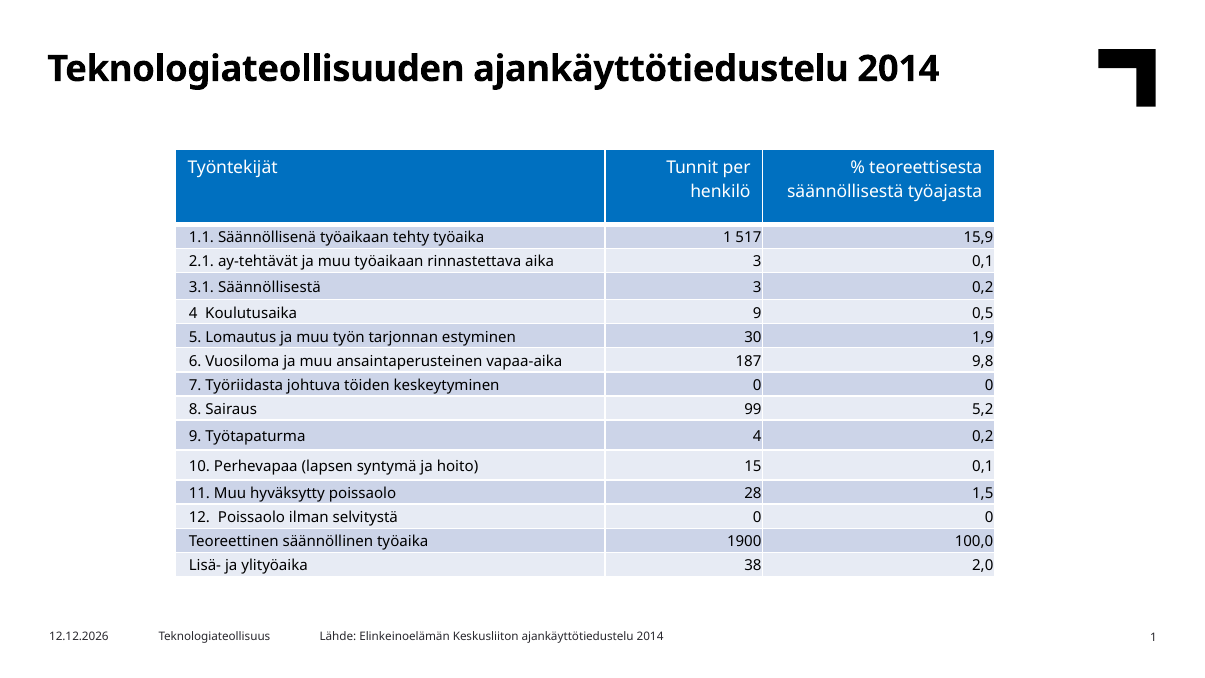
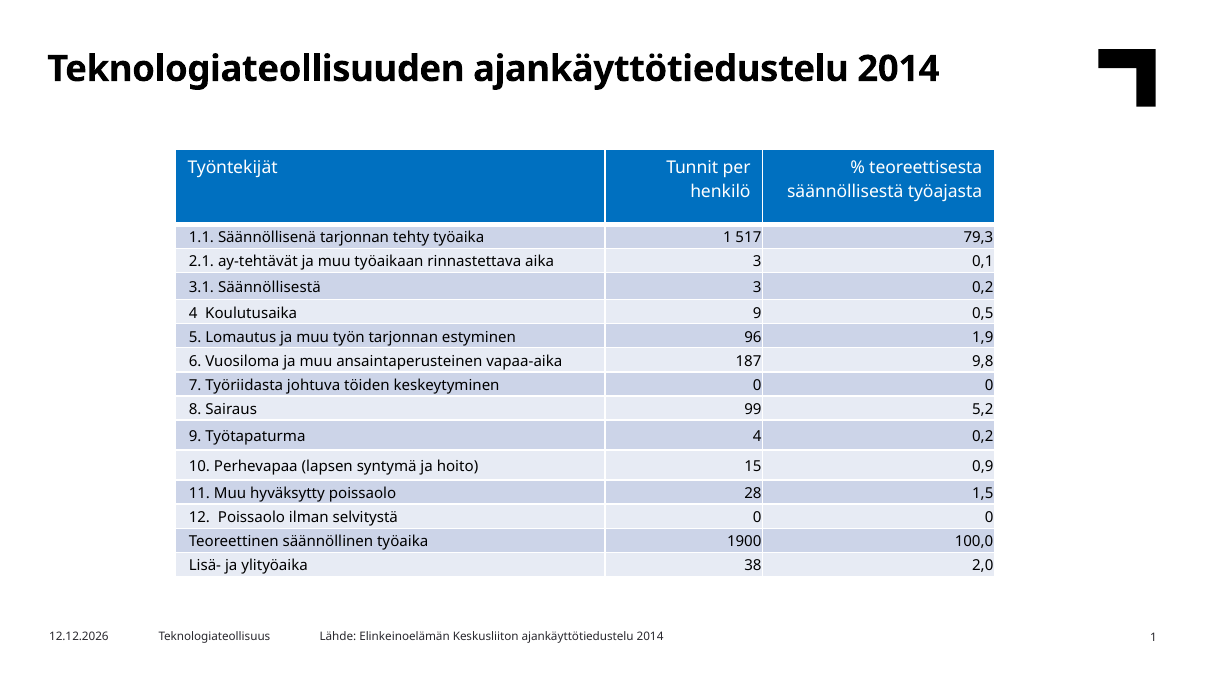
Säännöllisenä työaikaan: työaikaan -> tarjonnan (355, 238)
15,9: 15,9 -> 79,3 (978, 238)
30: 30 -> 96 (753, 337)
15 0,1: 0,1 -> 0,9 (983, 466)
